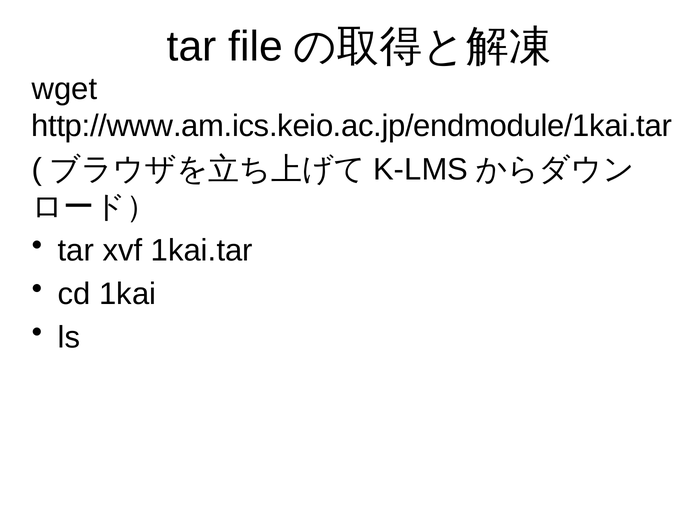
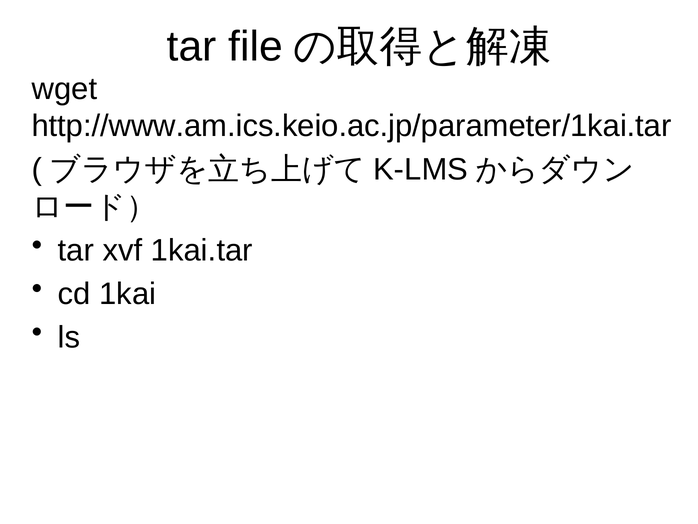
http://www.am.ics.keio.ac.jp/endmodule/1kai.tar: http://www.am.ics.keio.ac.jp/endmodule/1kai.tar -> http://www.am.ics.keio.ac.jp/parameter/1kai.tar (352, 126)
